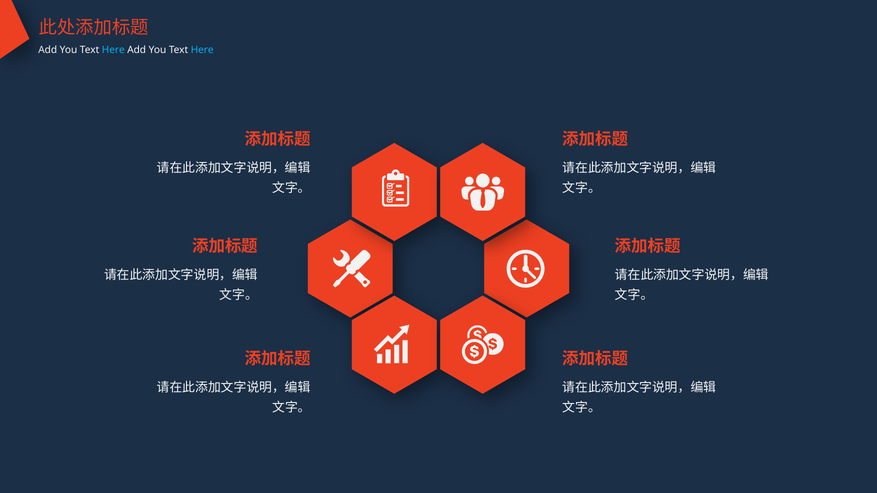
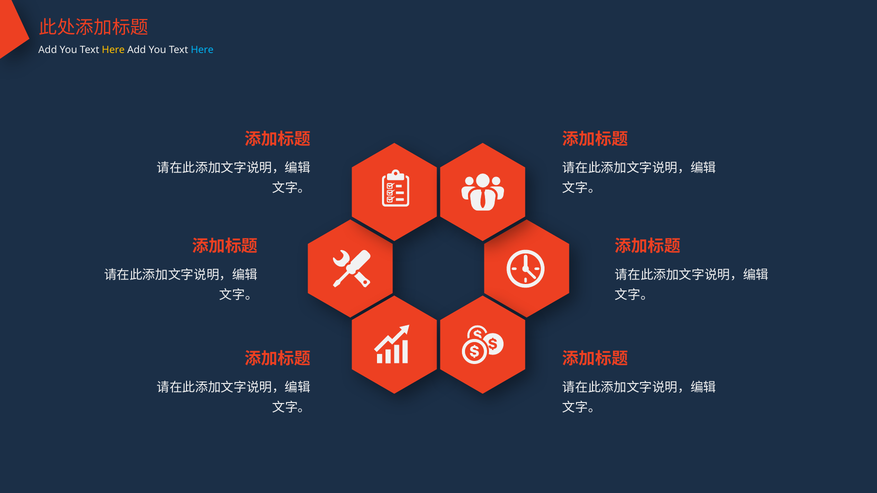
Here colour: light blue -> yellow (113, 50)
